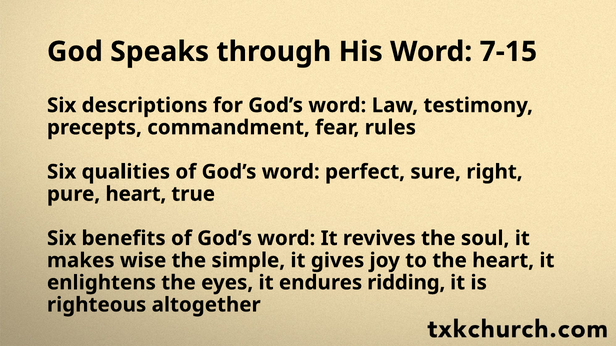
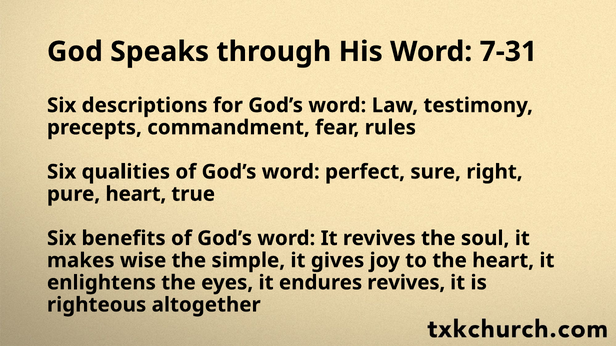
7-15: 7-15 -> 7-31 (508, 52)
endures ridding: ridding -> revives (406, 283)
